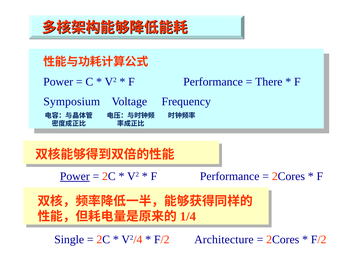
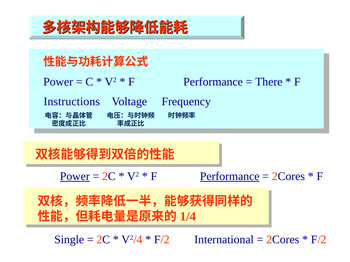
Symposium: Symposium -> Instructions (72, 102)
Performance underline: none -> present (230, 177)
Architecture: Architecture -> International (224, 240)
